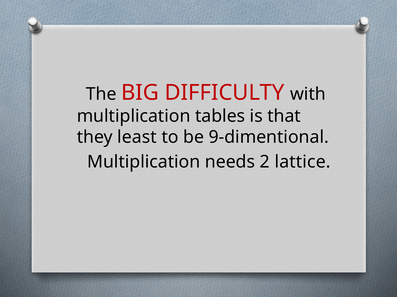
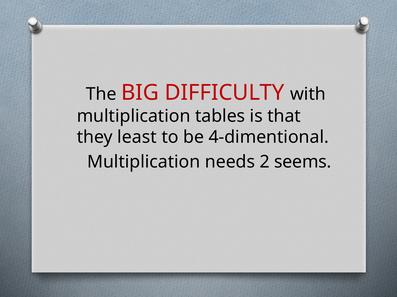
9-dimentional: 9-dimentional -> 4-dimentional (269, 138)
lattice: lattice -> seems (303, 162)
